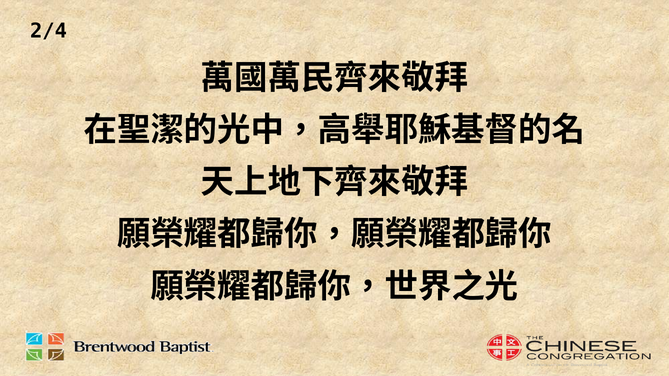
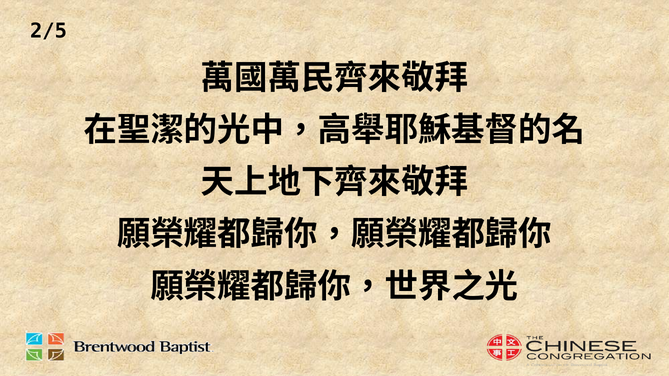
2/4: 2/4 -> 2/5 (49, 31)
